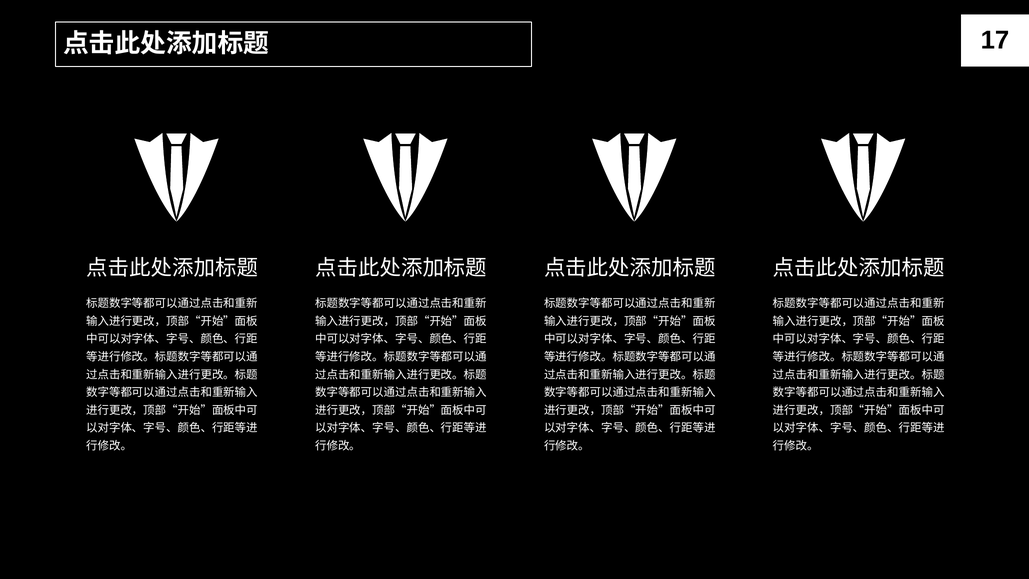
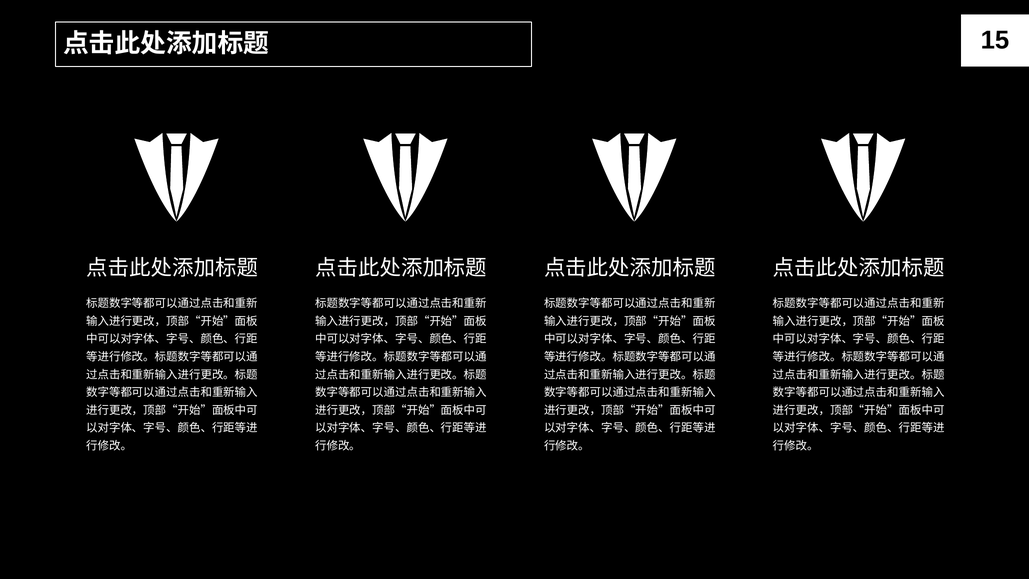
17: 17 -> 15 (995, 40)
